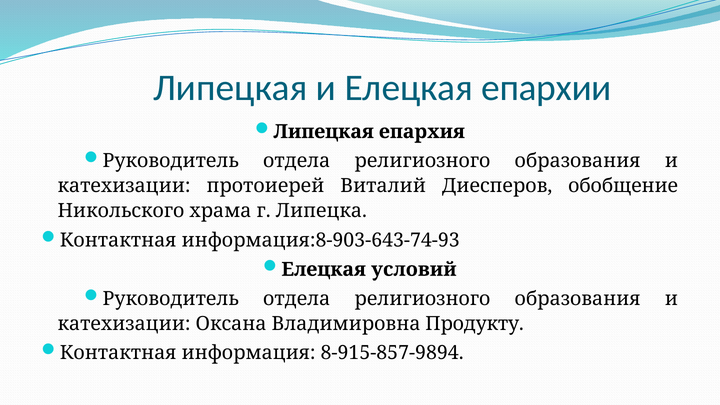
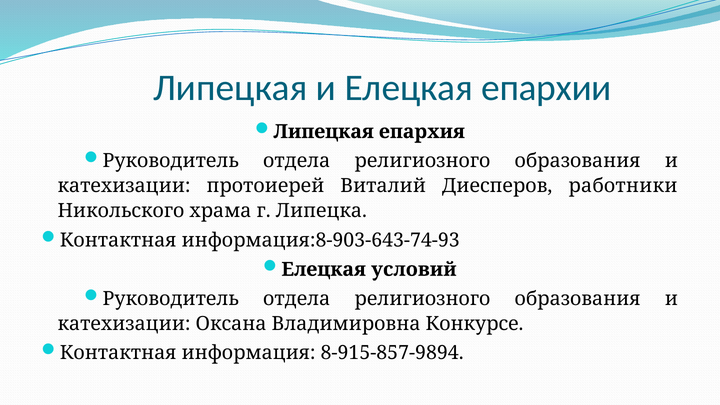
обобщение: обобщение -> работники (623, 186)
Продукту: Продукту -> Конкурсе (475, 324)
